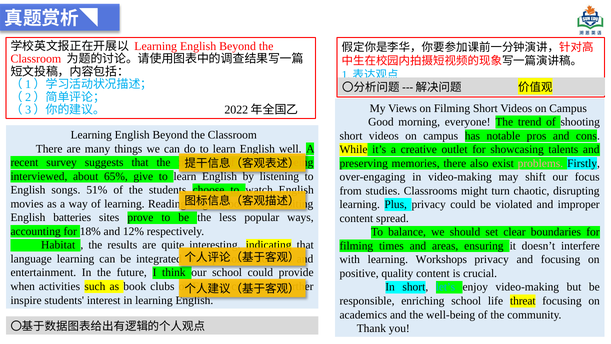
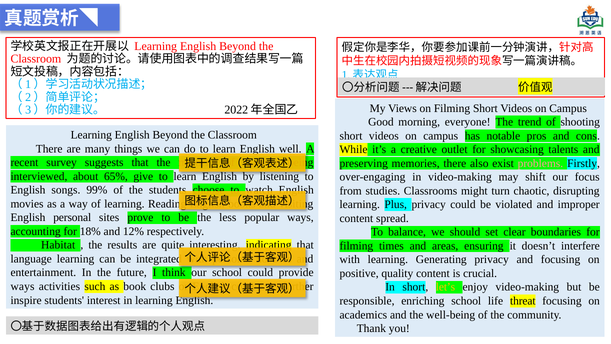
51%: 51% -> 99% (97, 190)
English batteries: batteries -> personal (72, 217)
Workshops: Workshops -> Generating (441, 259)
when: when -> ways (23, 286)
let’s colour: light blue -> yellow (445, 287)
